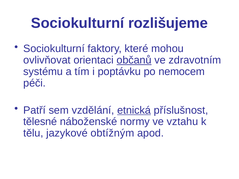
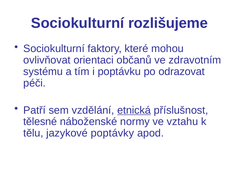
občanů underline: present -> none (134, 60)
nemocem: nemocem -> odrazovat (182, 72)
obtížným: obtížným -> poptávky (112, 133)
